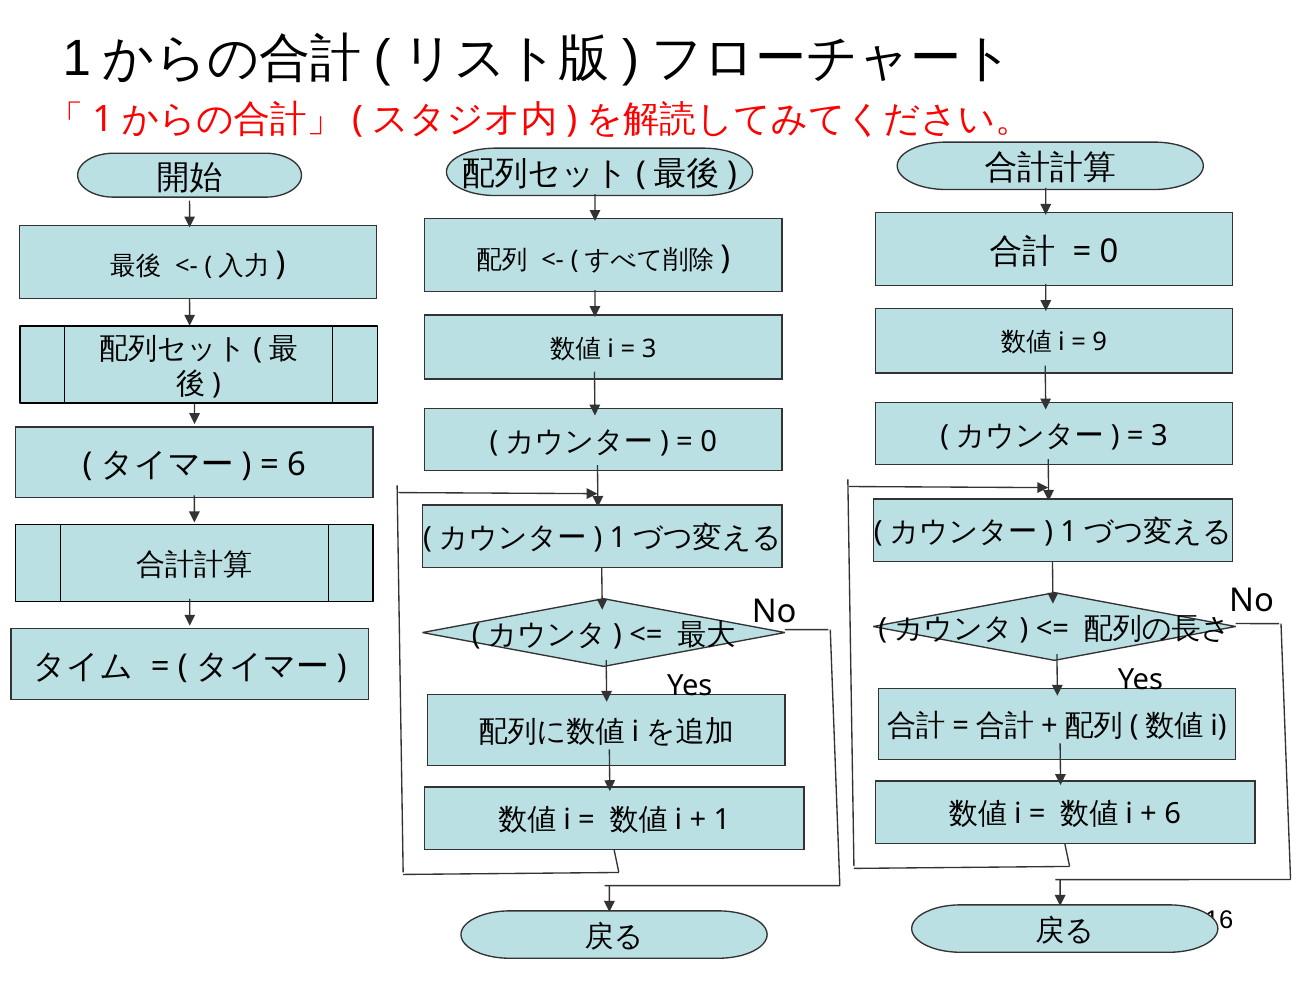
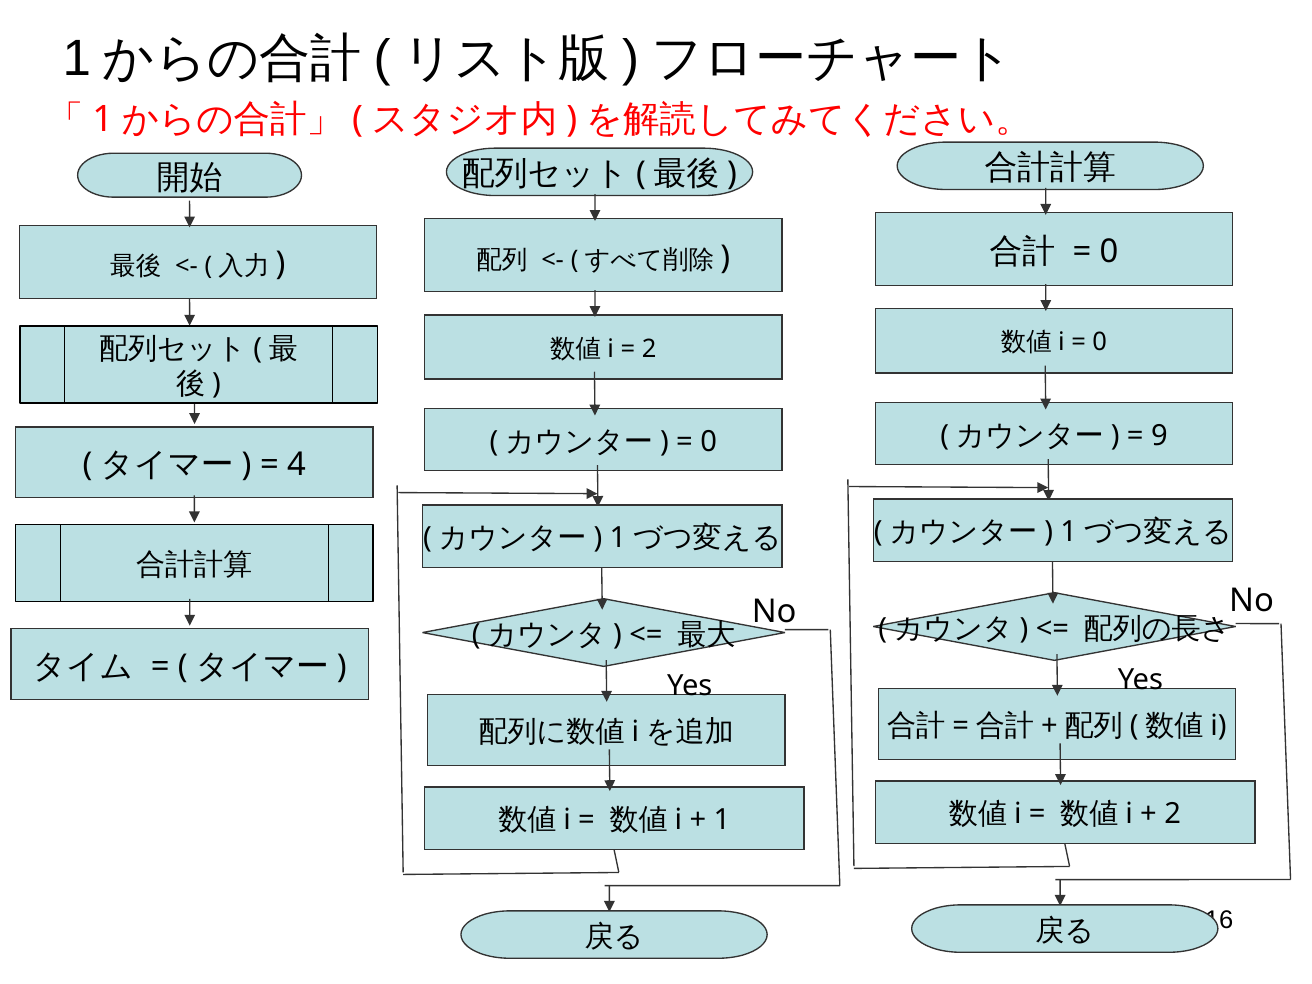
9: 9 -> 0 (1100, 343)
3: 3 -> 2 (649, 349)
3: 3 -> 9 (1159, 435)
6: 6 -> 4 (296, 465)
6: 6 -> 2 (1173, 814)
